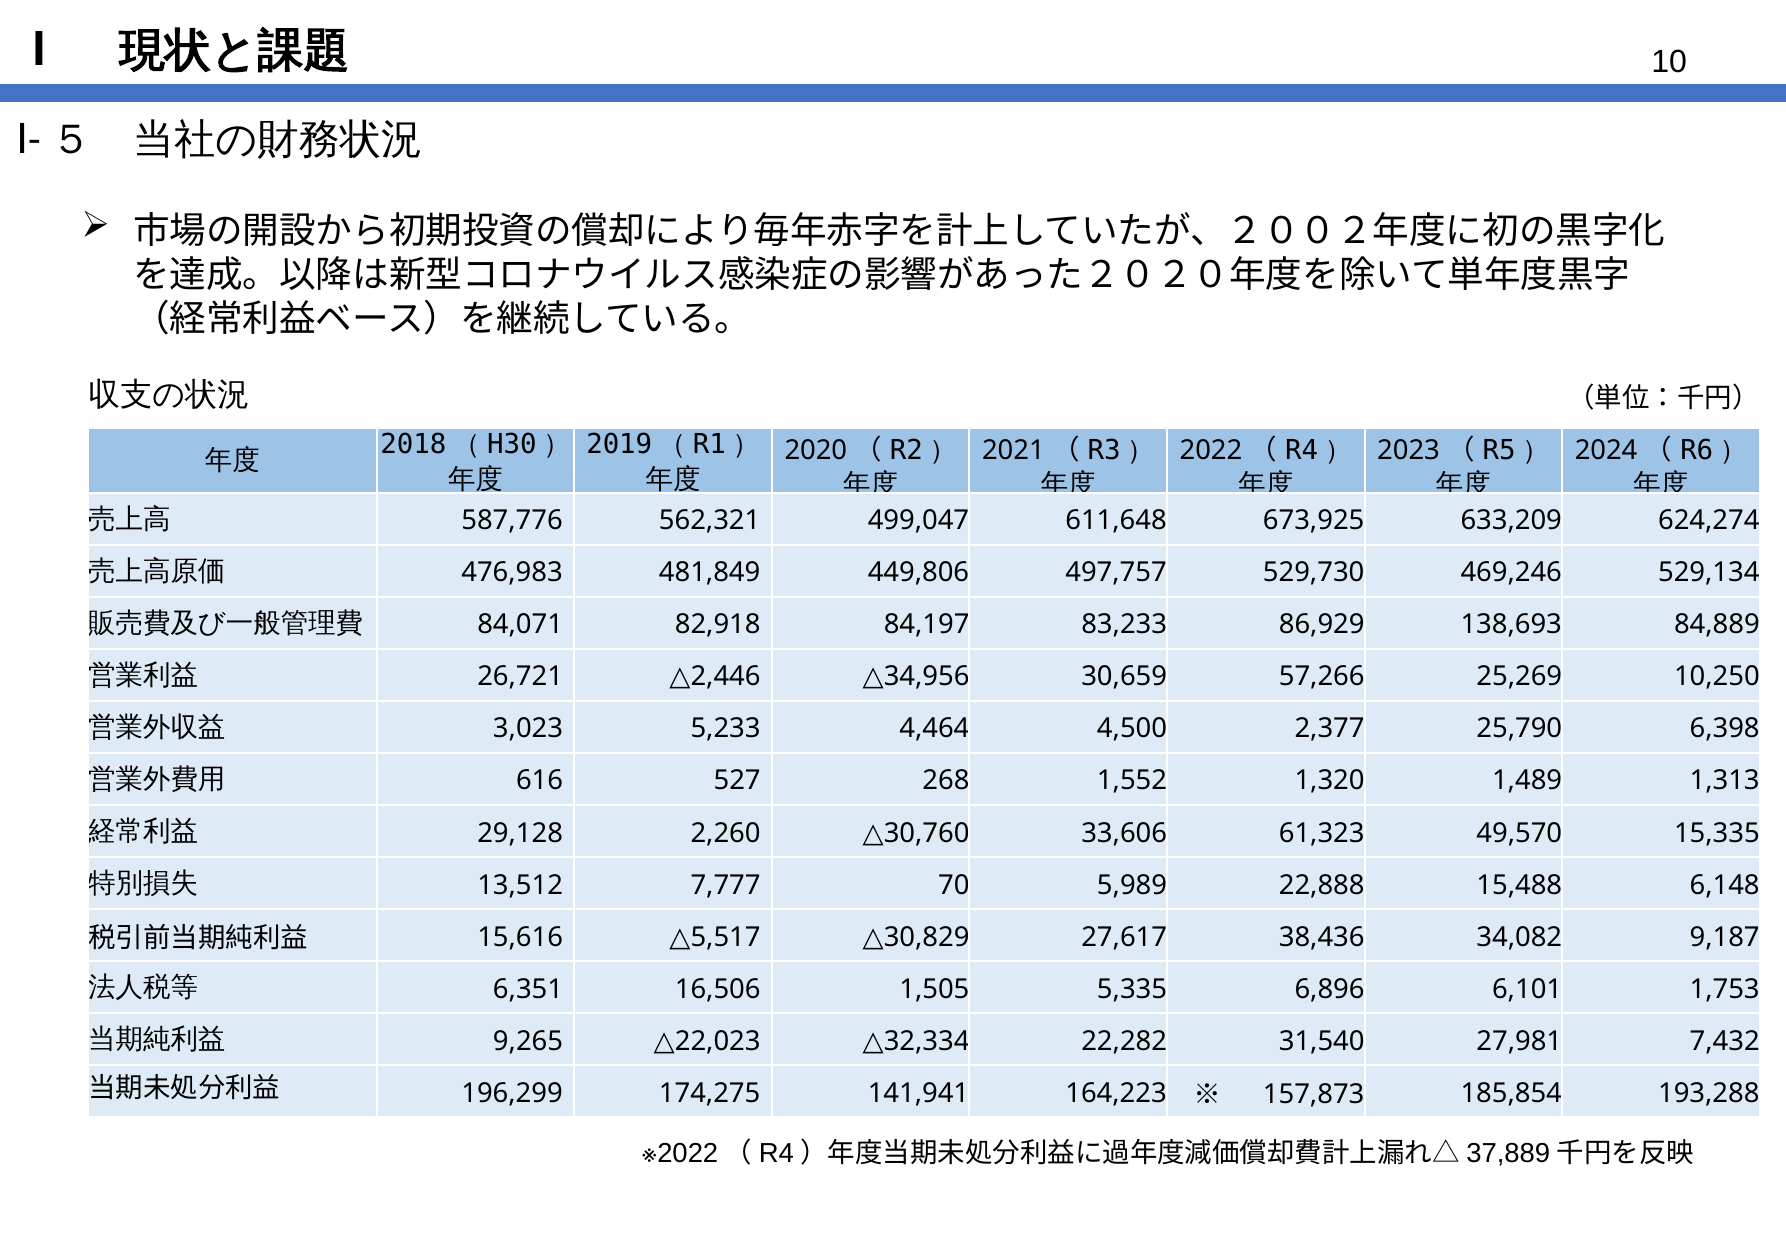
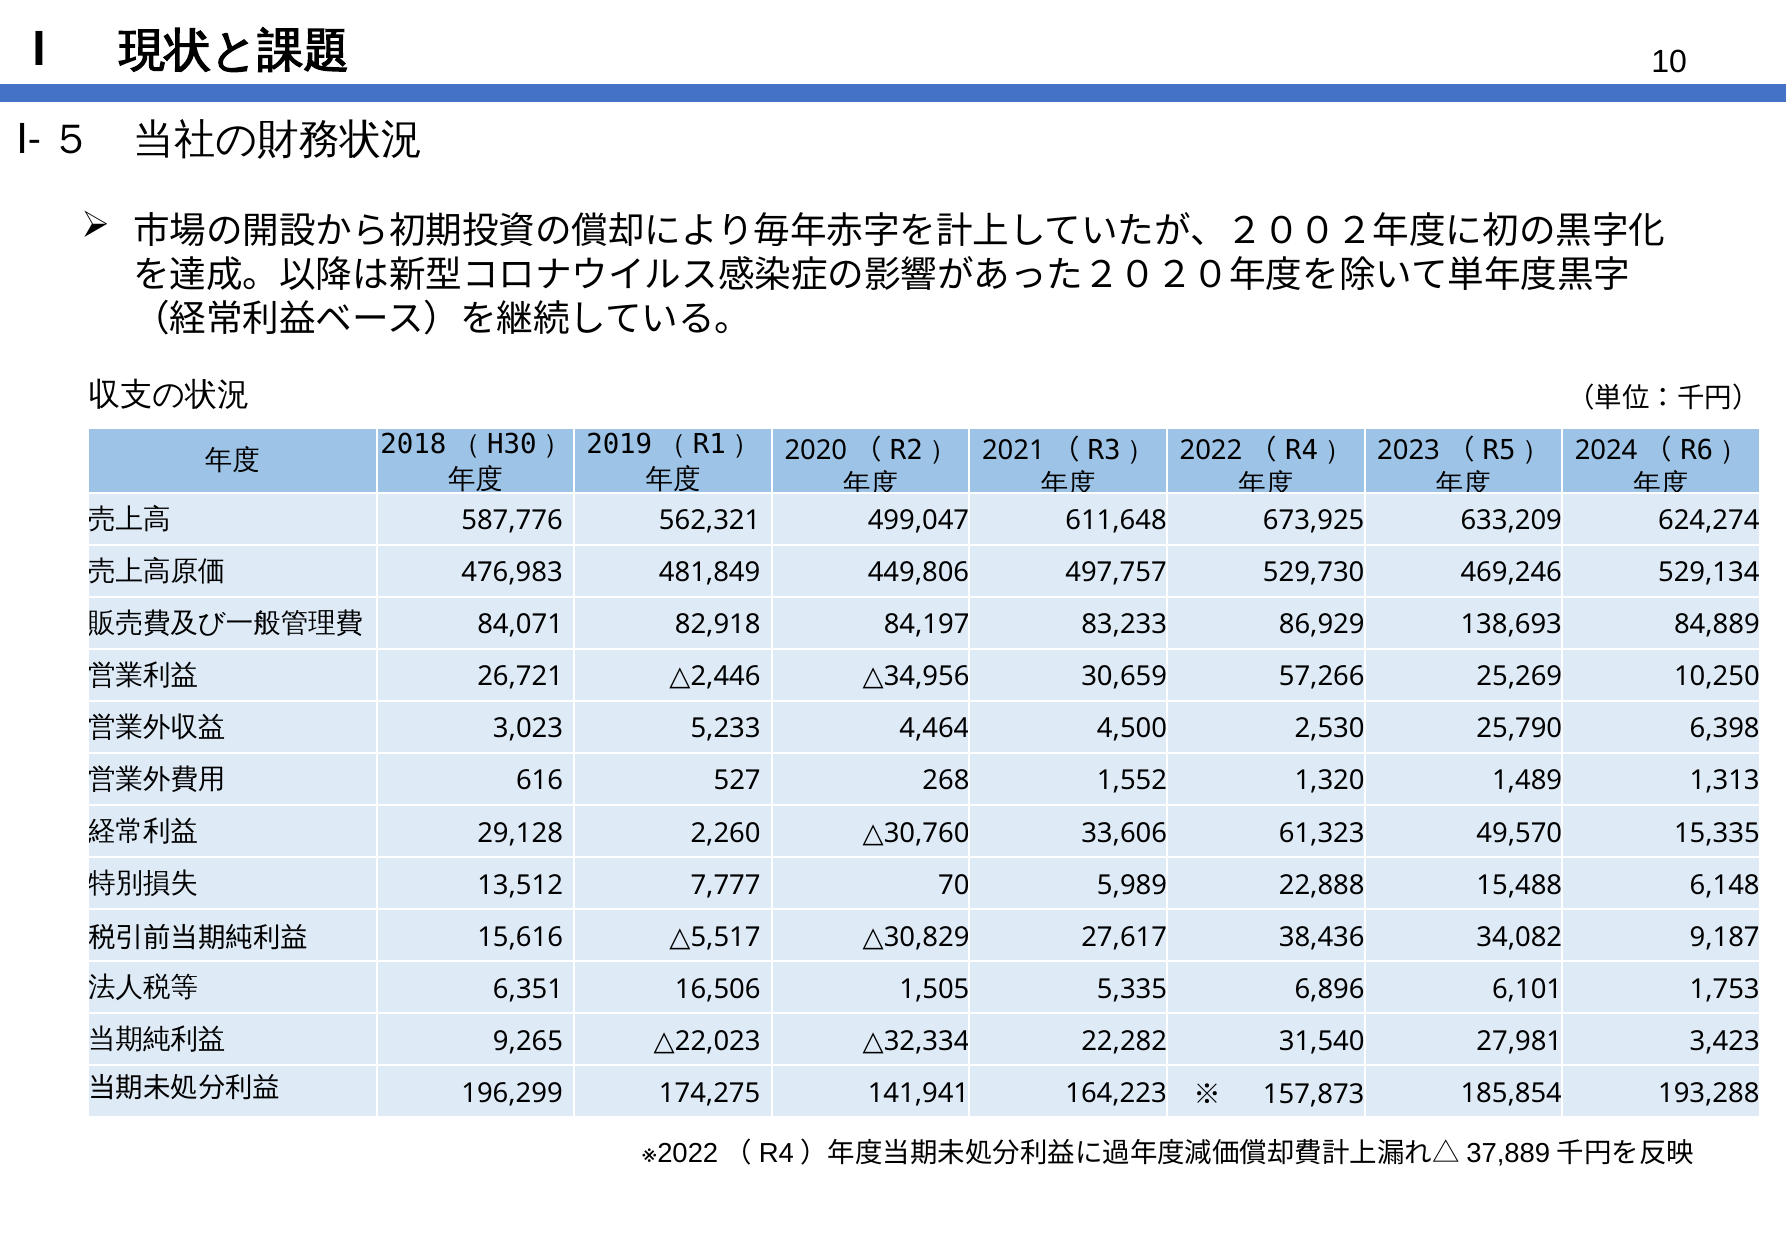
2,377: 2,377 -> 2,530 (1330, 729)
7,432: 7,432 -> 3,423 (1725, 1041)
